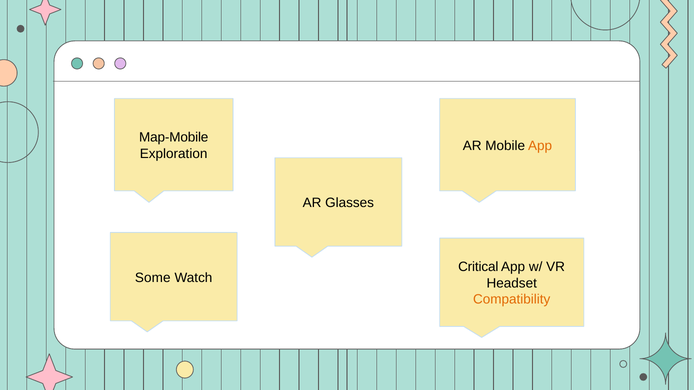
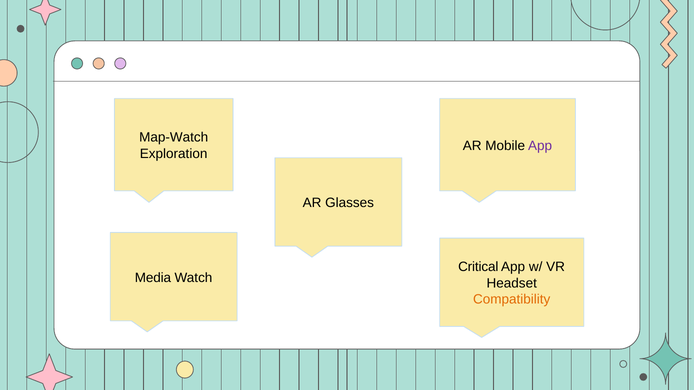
Map-Mobile: Map-Mobile -> Map-Watch (174, 138)
App colour: orange -> purple (540, 146)
Some: Some -> Media (153, 278)
